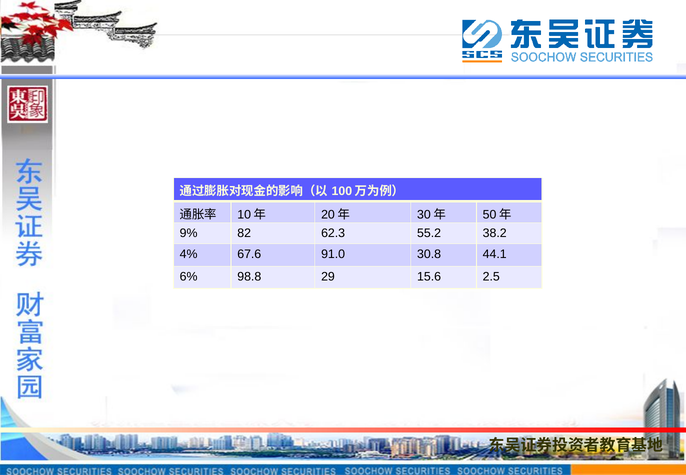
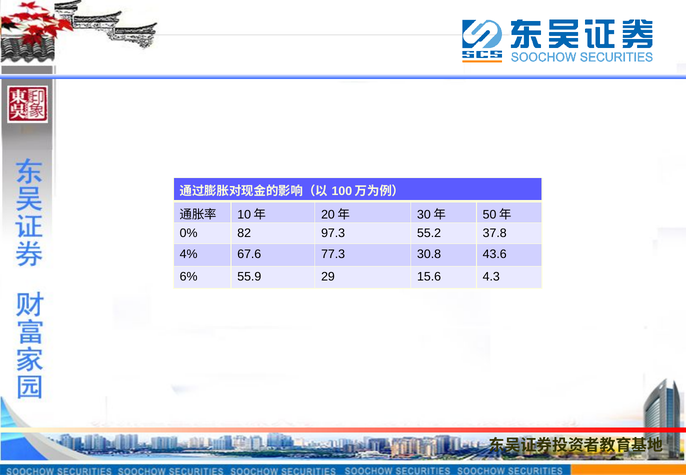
9%: 9% -> 0% (189, 233)
62.3: 62.3 -> 97.3 (333, 233)
38.2: 38.2 -> 37.8 (495, 233)
91.0: 91.0 -> 77.3 (333, 254)
44.1: 44.1 -> 43.6 (495, 254)
98.8: 98.8 -> 55.9 (249, 277)
2.5: 2.5 -> 4.3 (491, 277)
